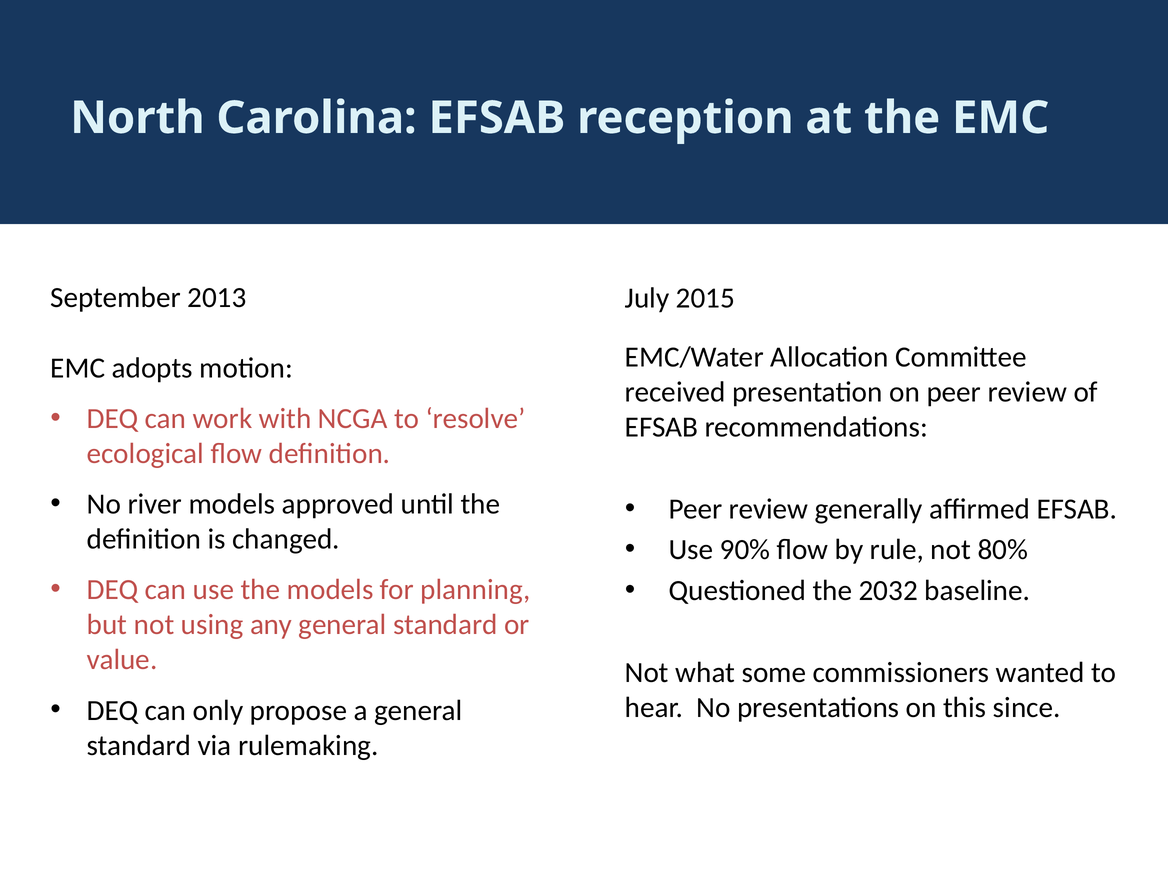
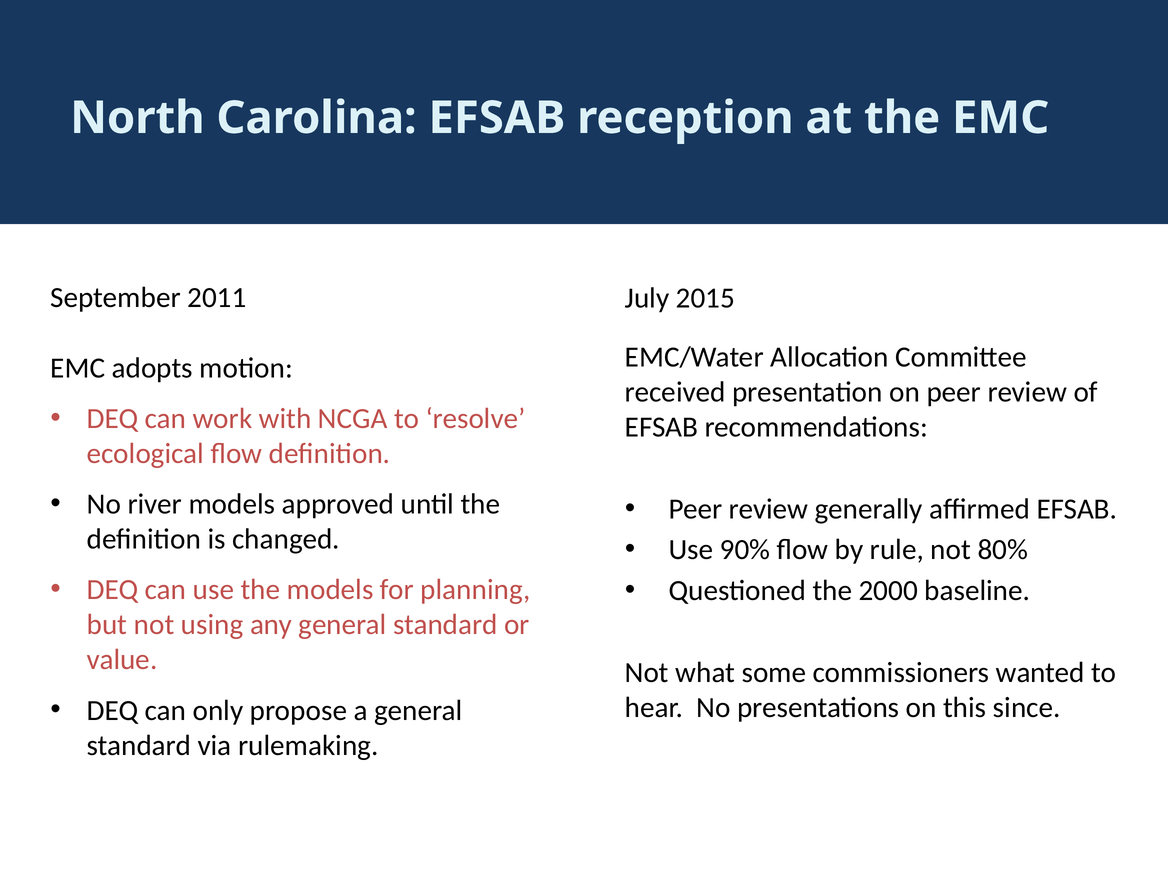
2013: 2013 -> 2011 (217, 298)
2032: 2032 -> 2000 (888, 591)
